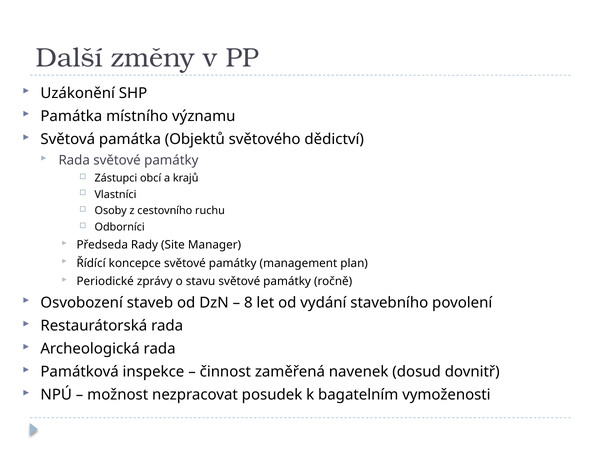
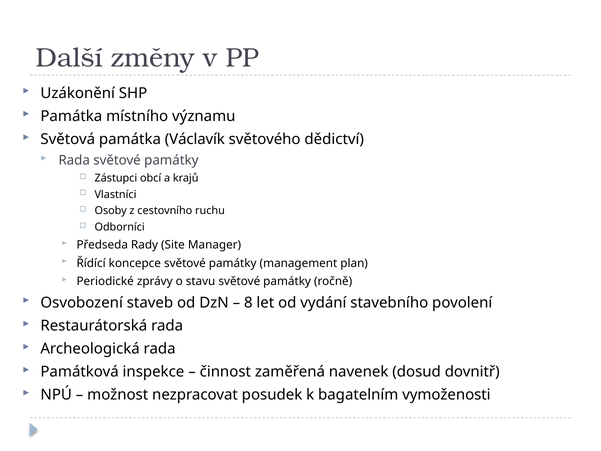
Objektů: Objektů -> Václavík (195, 139)
